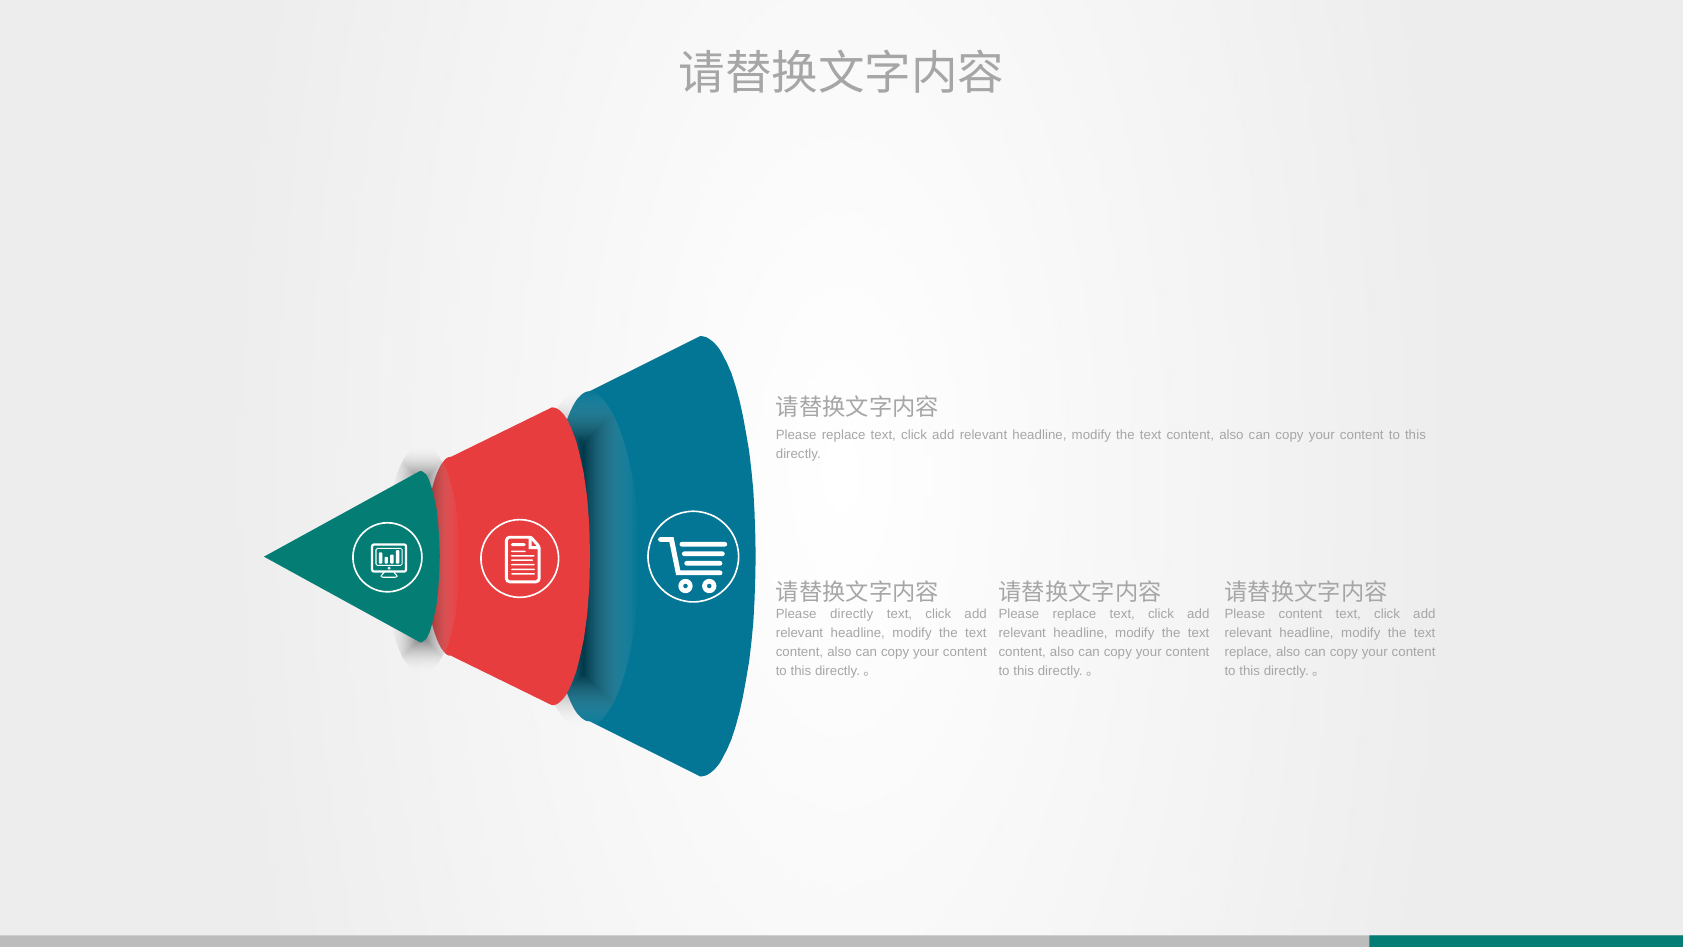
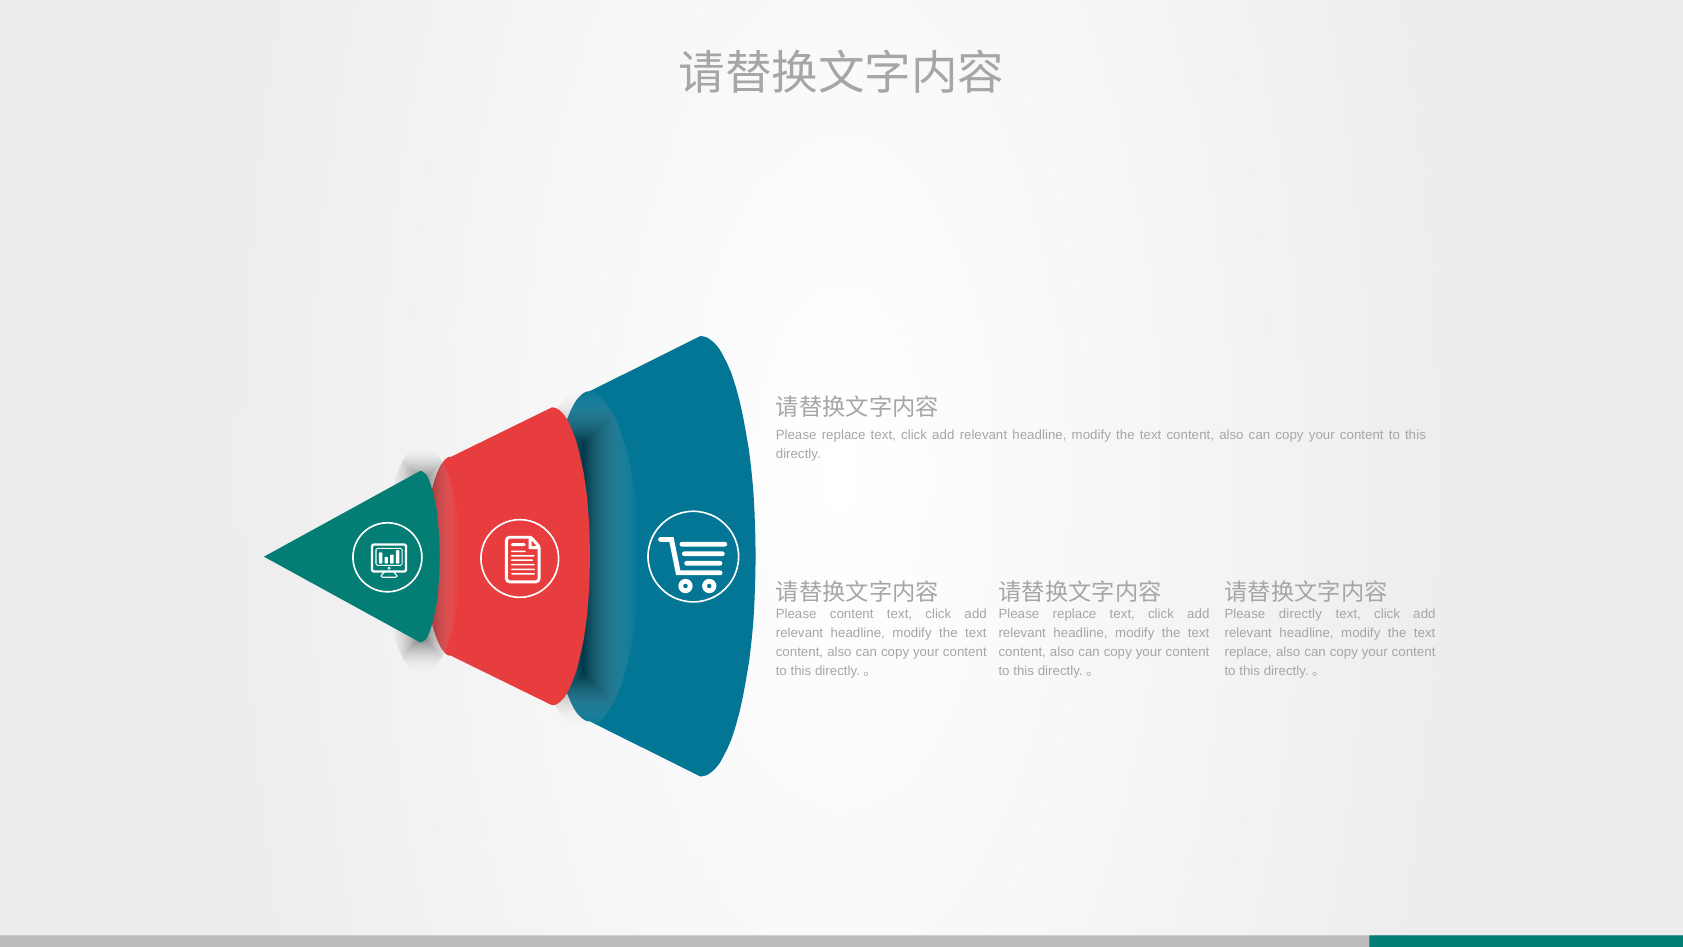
Please directly: directly -> content (852, 613)
Please content: content -> directly (1300, 613)
